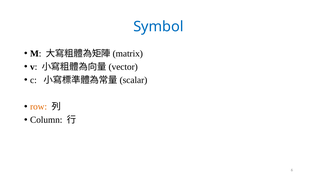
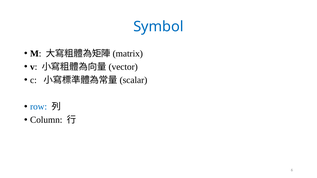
row colour: orange -> blue (39, 107)
